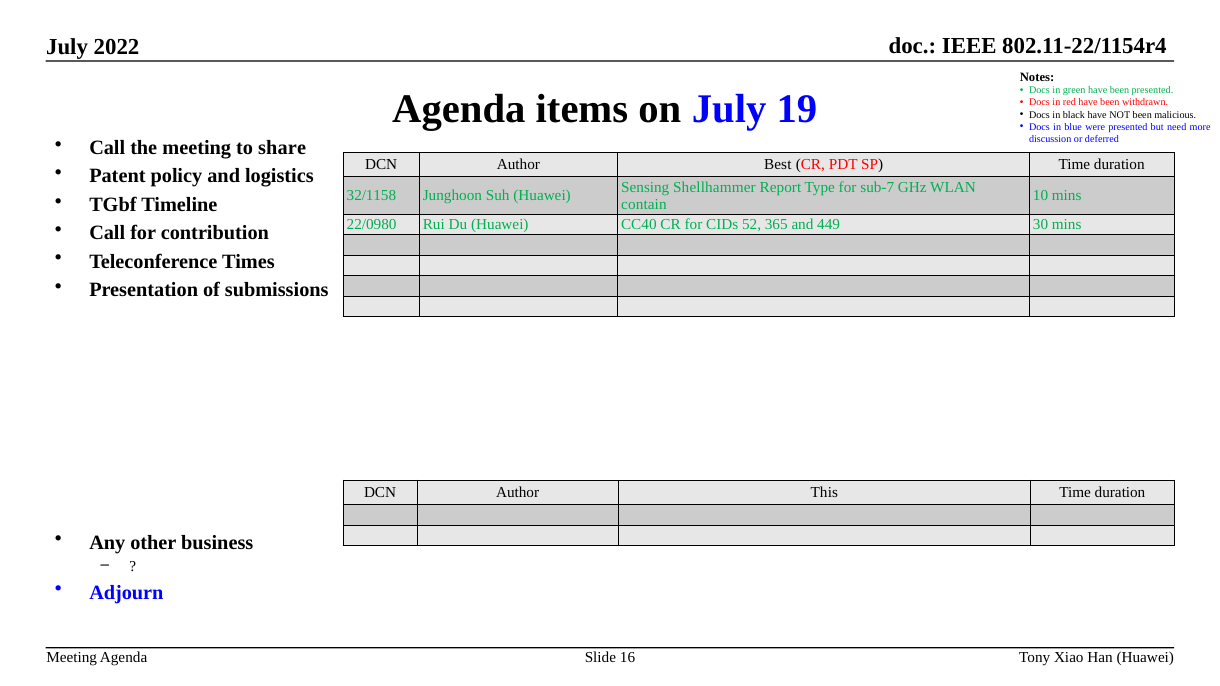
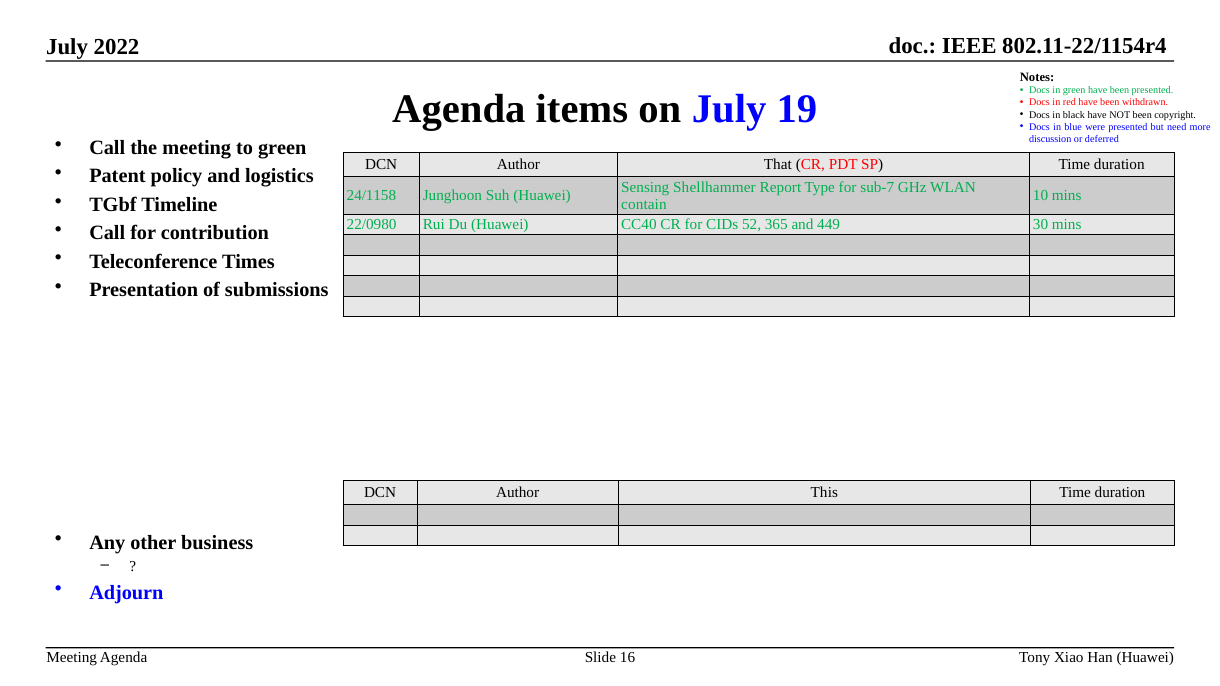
malicious: malicious -> copyright (1175, 115)
to share: share -> green (282, 148)
Best: Best -> That (778, 165)
32/1158: 32/1158 -> 24/1158 (371, 196)
